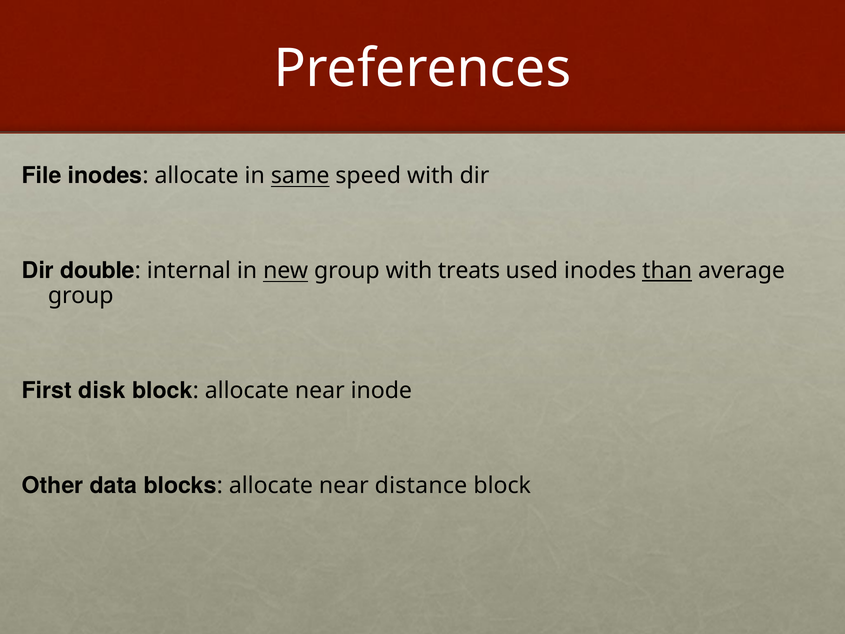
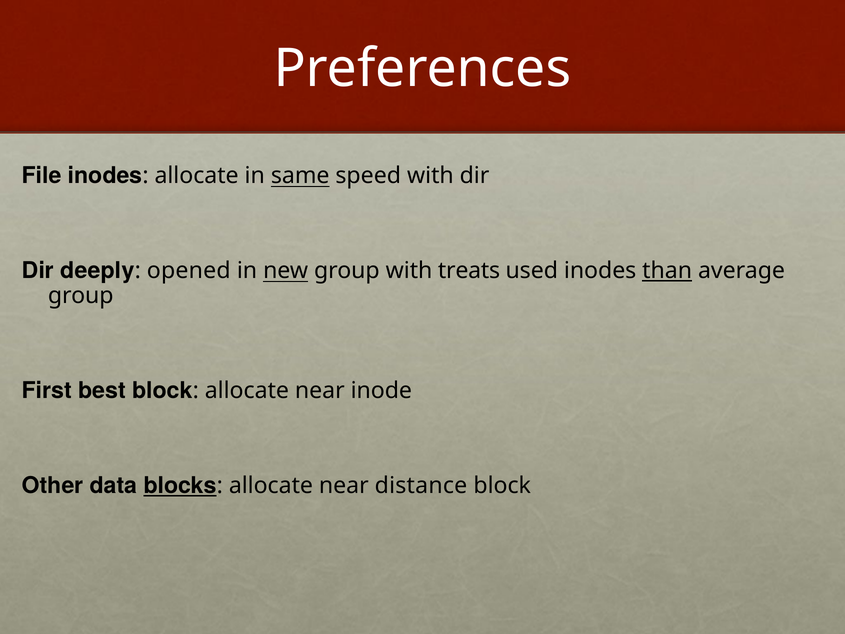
double: double -> deeply (97, 271)
internal: internal -> opened (189, 271)
disk: disk -> best (102, 391)
blocks underline: none -> present (180, 485)
